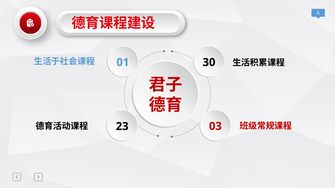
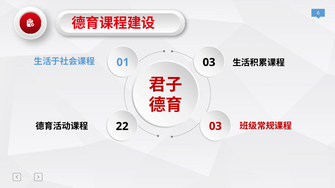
01 30: 30 -> 03 (209, 62)
23: 23 -> 22 (122, 127)
